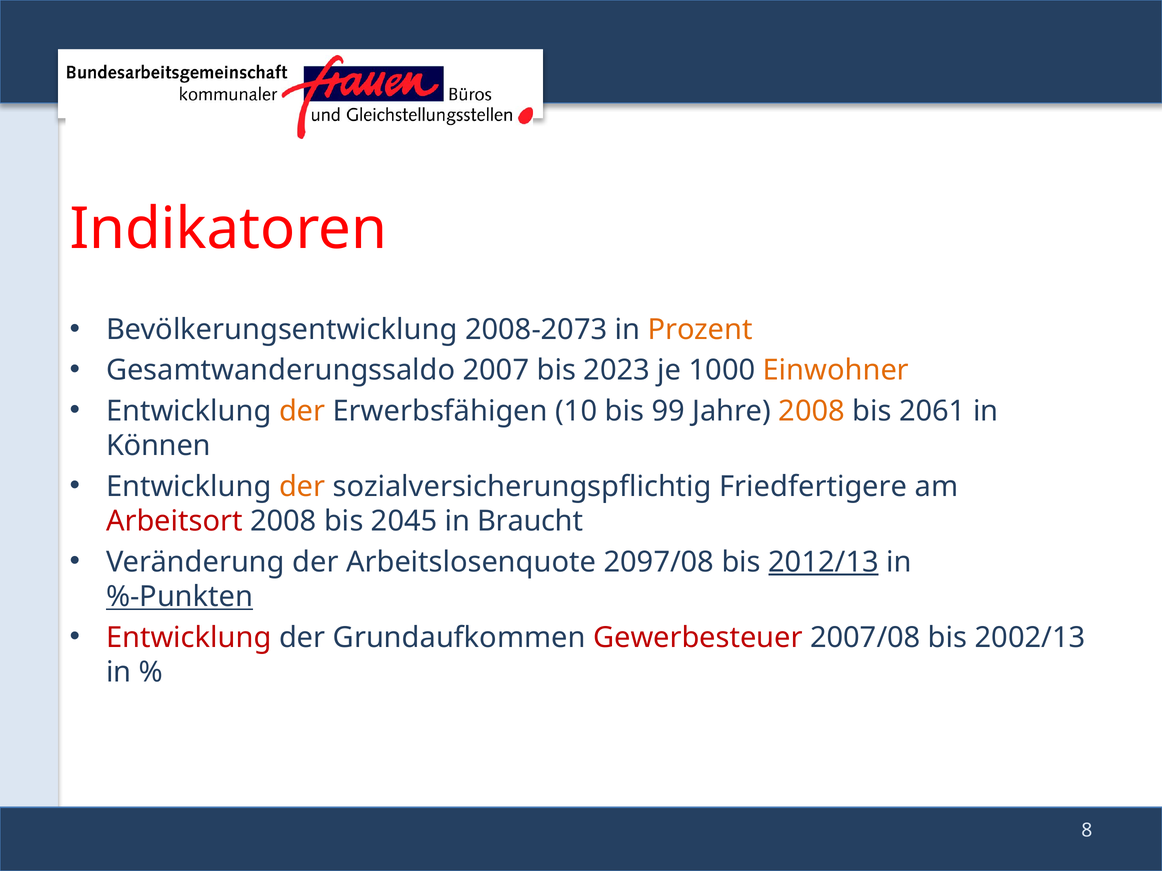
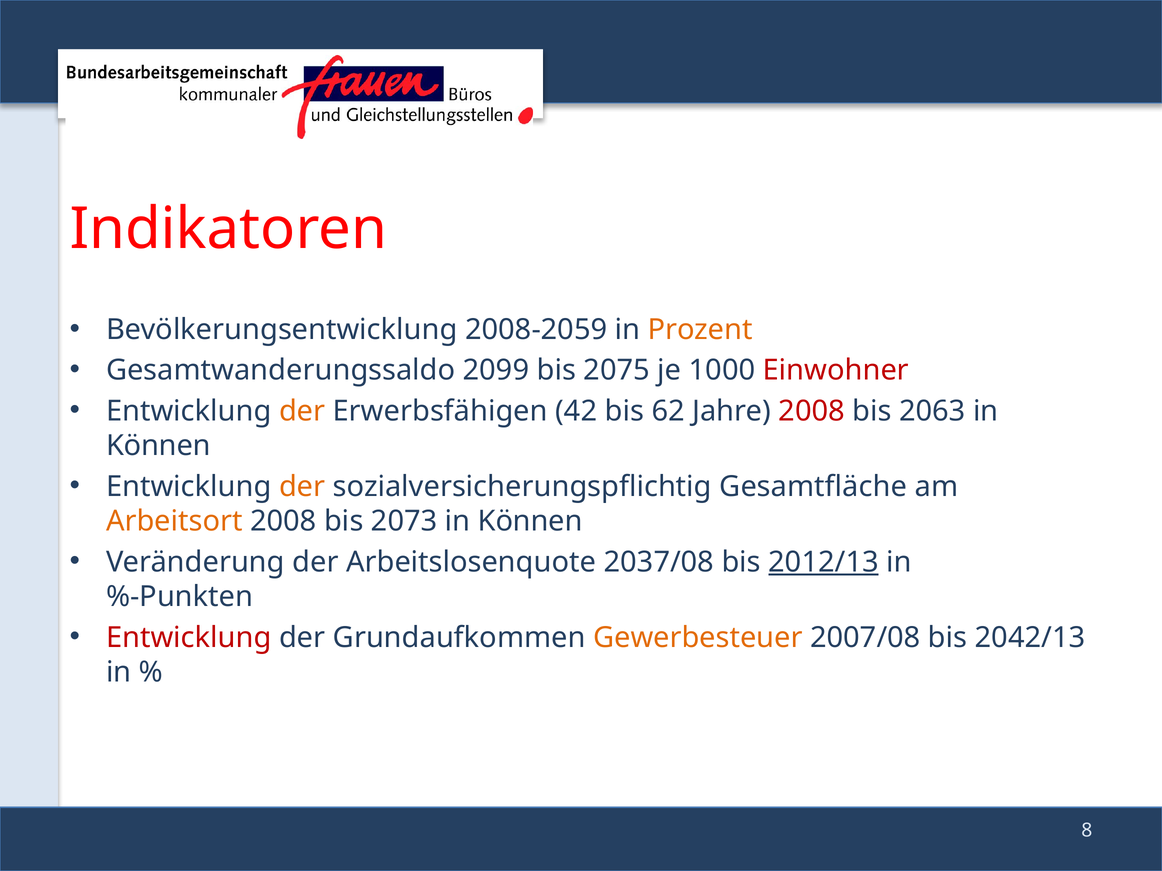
2008-2073: 2008-2073 -> 2008-2059 (536, 330)
2007: 2007 -> 2099 (496, 371)
2023: 2023 -> 2075 (617, 371)
Einwohner colour: orange -> red (836, 371)
10: 10 -> 42 (576, 411)
99: 99 -> 62 (668, 411)
2008 colour: orange -> red (812, 411)
2061: 2061 -> 2063 (932, 411)
Friedfertigere: Friedfertigere -> Gesamtfläche (813, 487)
Arbeitsort colour: red -> orange (174, 522)
2045: 2045 -> 2073 (404, 522)
Braucht: Braucht -> Können (530, 522)
2097/08: 2097/08 -> 2037/08 (659, 562)
%-Punkten underline: present -> none (180, 597)
Gewerbesteuer colour: red -> orange (698, 638)
2002/13: 2002/13 -> 2042/13 (1030, 638)
